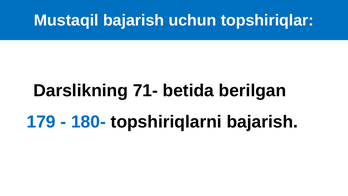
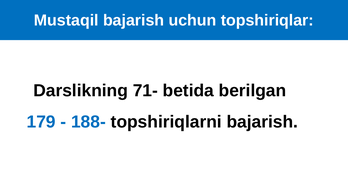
180-: 180- -> 188- (88, 122)
